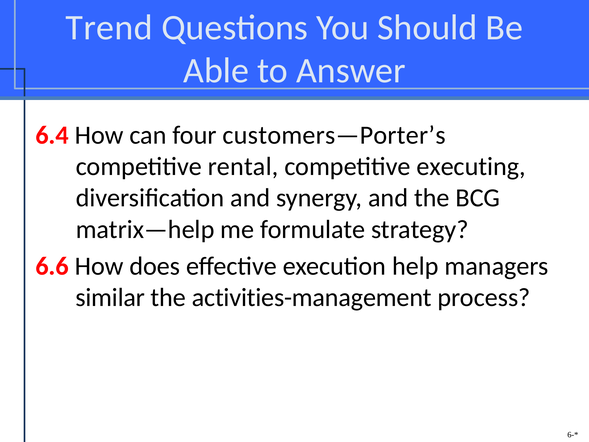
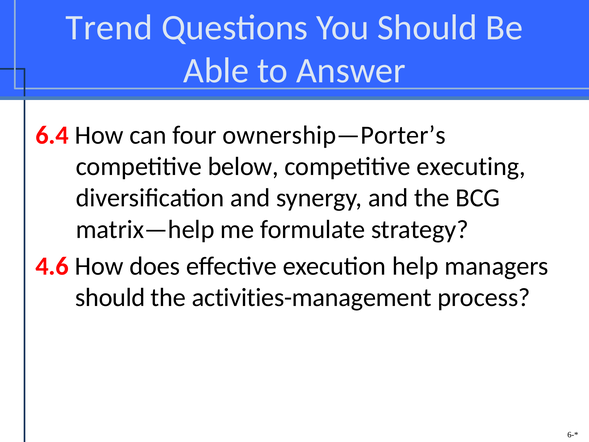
customers—Porter’s: customers—Porter’s -> ownership—Porter’s (334, 135)
rental: rental -> below (243, 166)
6.6: 6.6 -> 4.6 (52, 266)
similar: similar -> should (110, 297)
